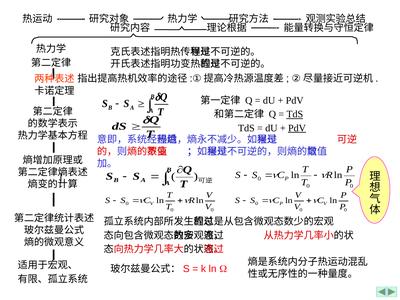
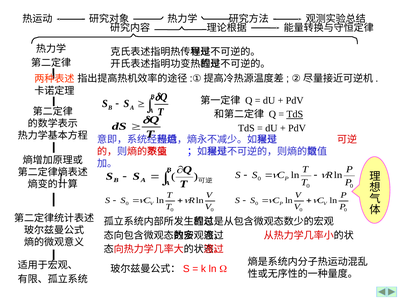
PdV underline: present -> none (297, 128)
